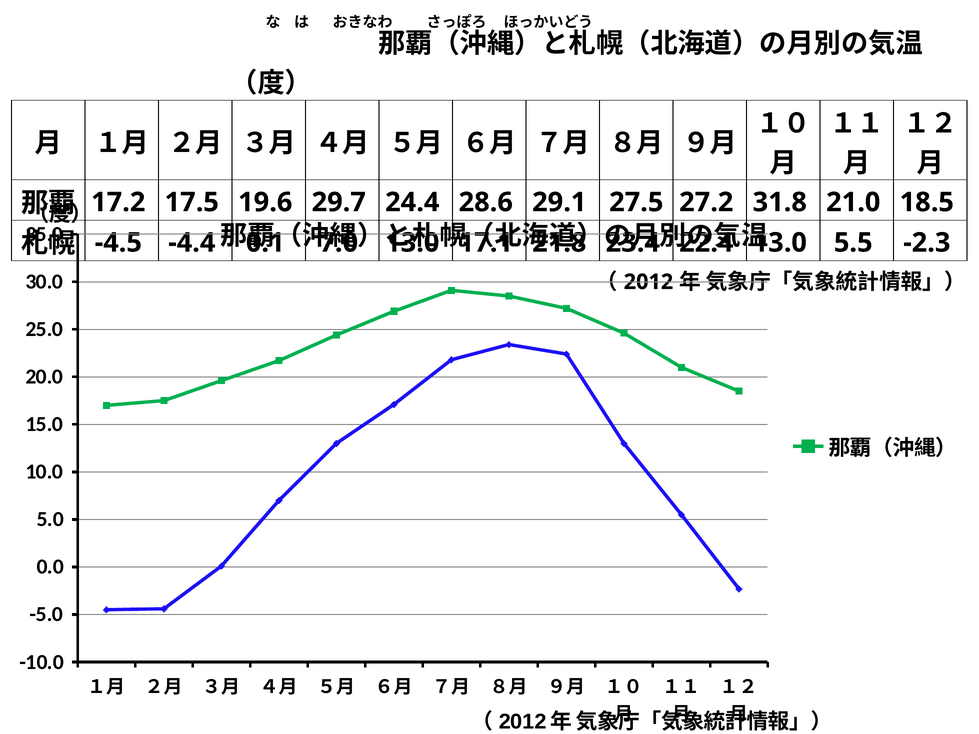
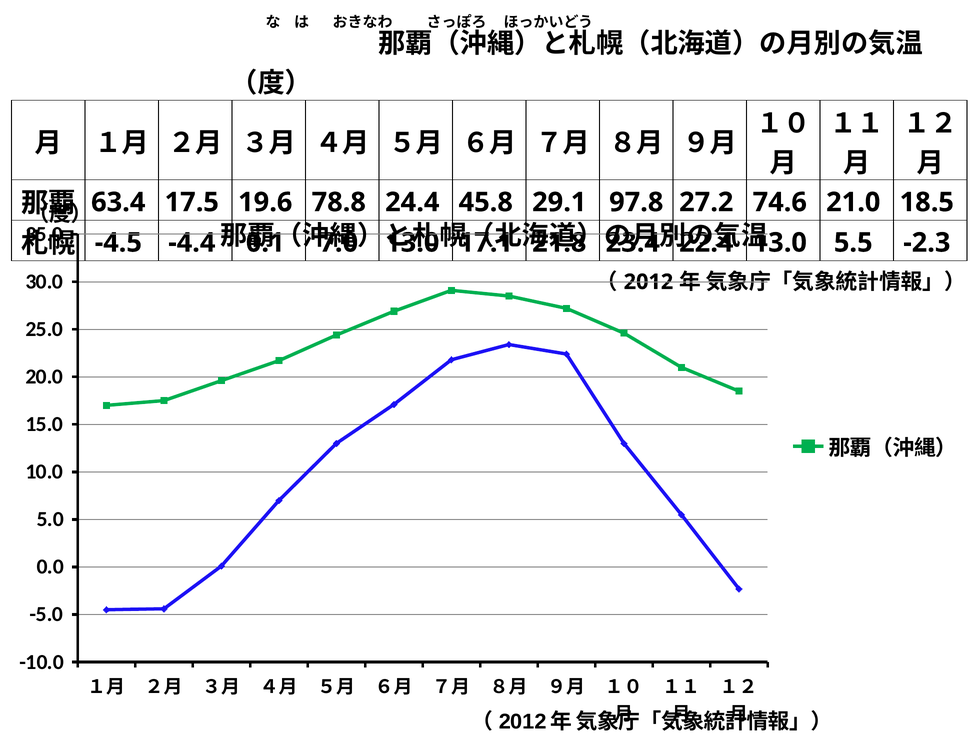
17.2: 17.2 -> 63.4 (118, 202)
29.7: 29.7 -> 78.8 (339, 202)
28.6: 28.6 -> 45.8 (486, 202)
27.5: 27.5 -> 97.8 (636, 202)
31.8: 31.8 -> 74.6 (780, 202)
